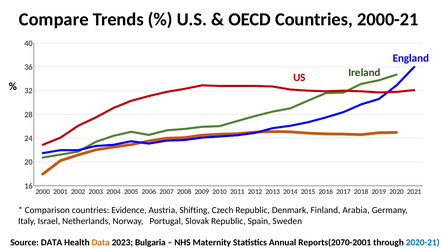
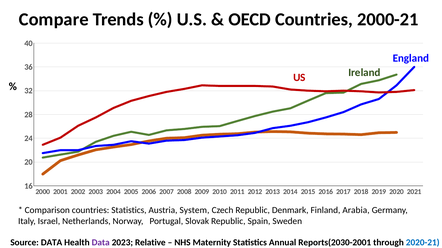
countries Evidence: Evidence -> Statistics (129, 211)
Shifting: Shifting -> System (194, 211)
Data colour: orange -> purple (101, 243)
Bulgaria: Bulgaria -> Relative (150, 243)
Reports(2070-2001: Reports(2070-2001 -> Reports(2030-2001 (335, 243)
